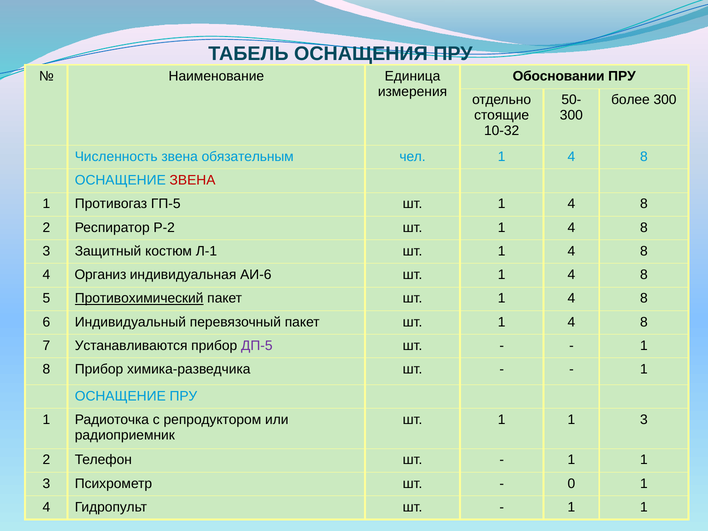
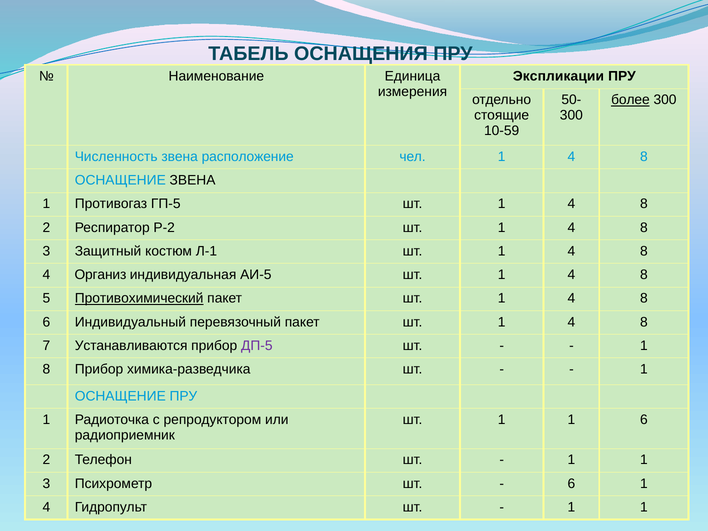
Обосновании: Обосновании -> Экспликации (558, 76)
более underline: none -> present (630, 100)
10-32: 10-32 -> 10-59 (502, 131)
обязательным: обязательным -> расположение (248, 157)
ЗВЕНА colour: red -> black (193, 180)
АИ-6: АИ-6 -> АИ-5 (256, 275)
шт 1 1 3: 3 -> 6 (644, 420)
0: 0 -> 6 (571, 484)
